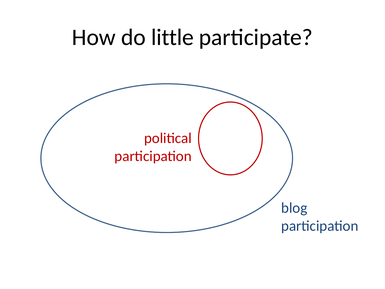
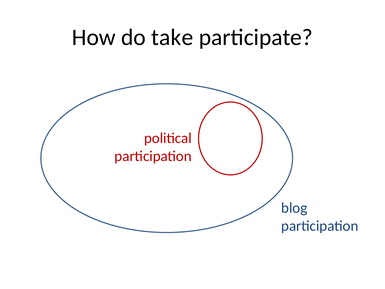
little: little -> take (172, 37)
